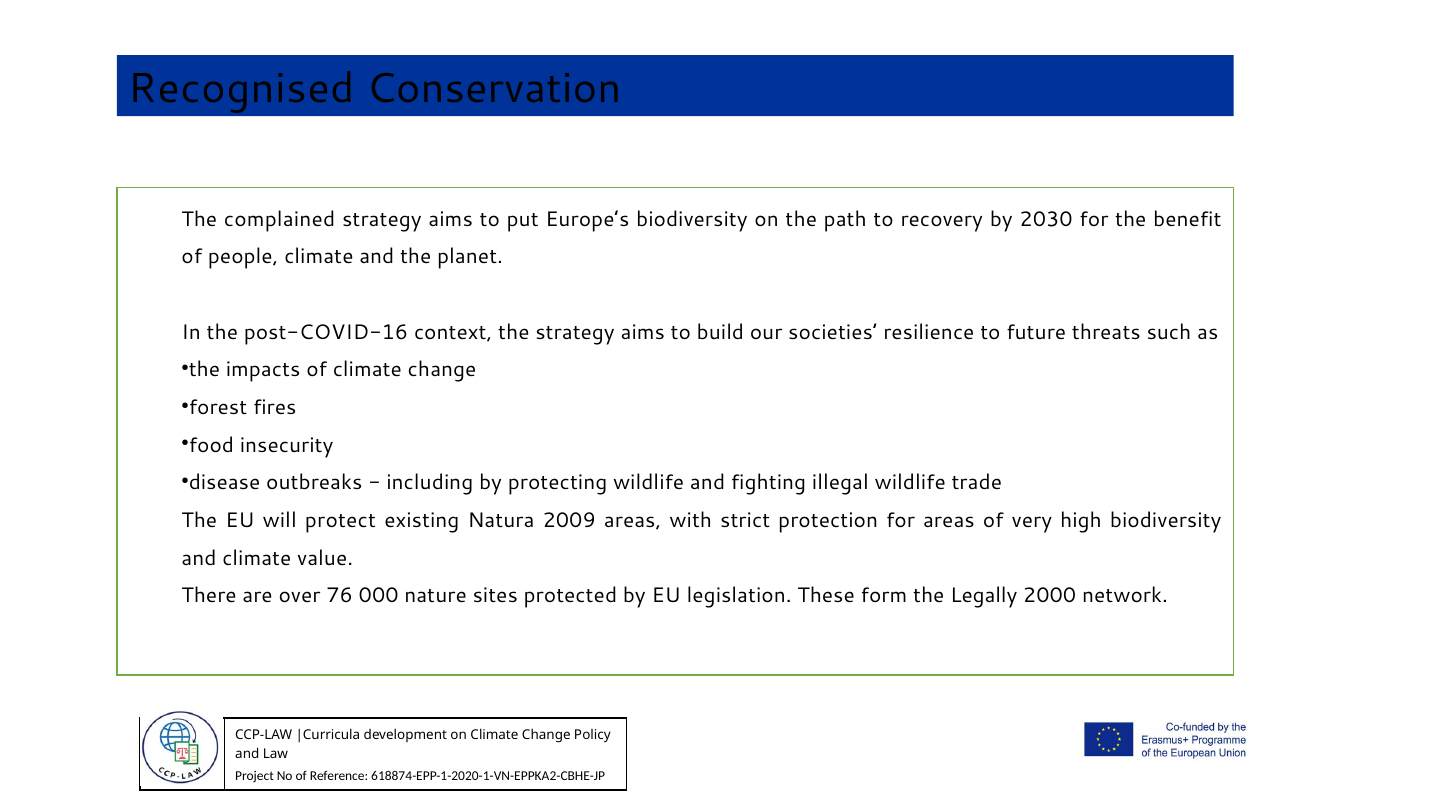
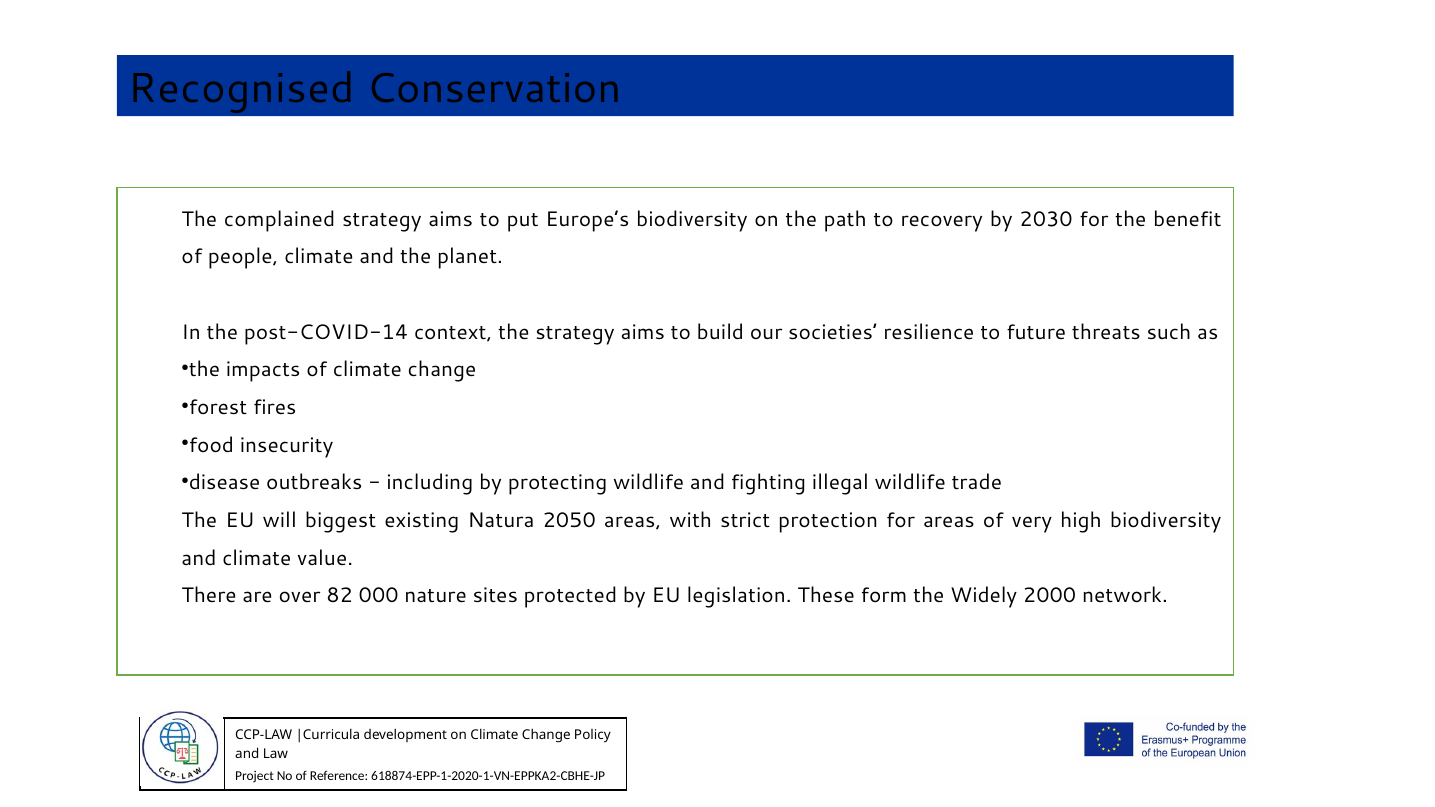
post-COVID-16: post-COVID-16 -> post-COVID-14 (326, 332)
protect: protect -> biggest (341, 521)
2009: 2009 -> 2050 (569, 521)
76: 76 -> 82 (340, 596)
Legally: Legally -> Widely (984, 596)
